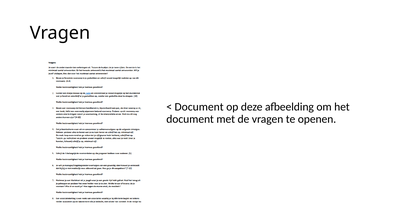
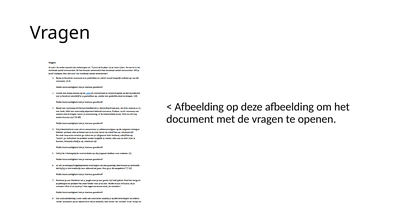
Document: Document -> Afbeelding (199, 107)
